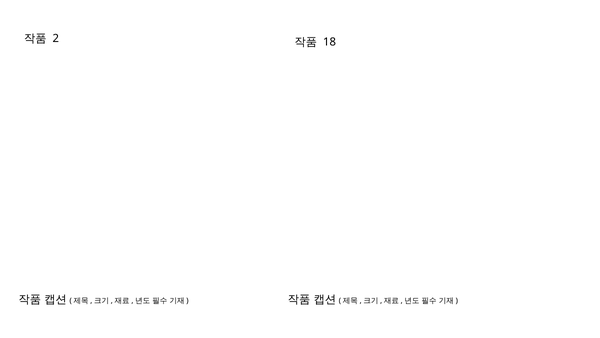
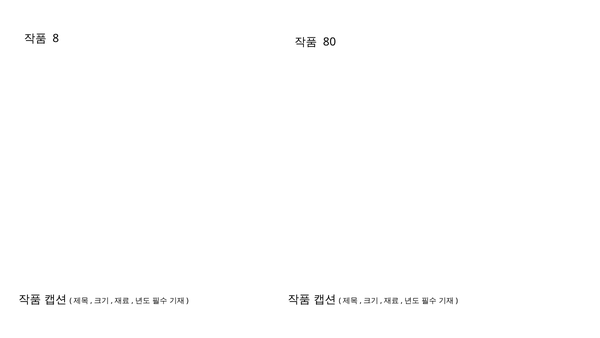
2: 2 -> 8 (56, 38)
18: 18 -> 80 (330, 42)
